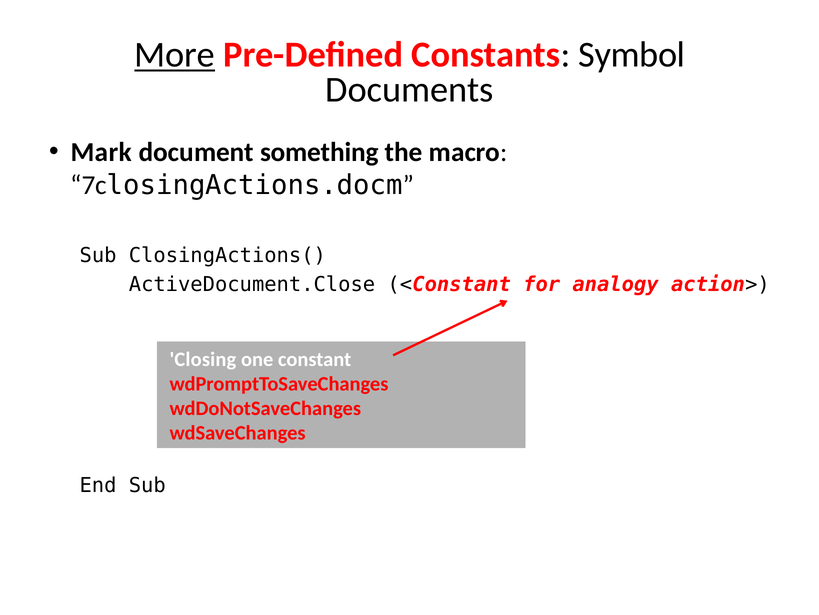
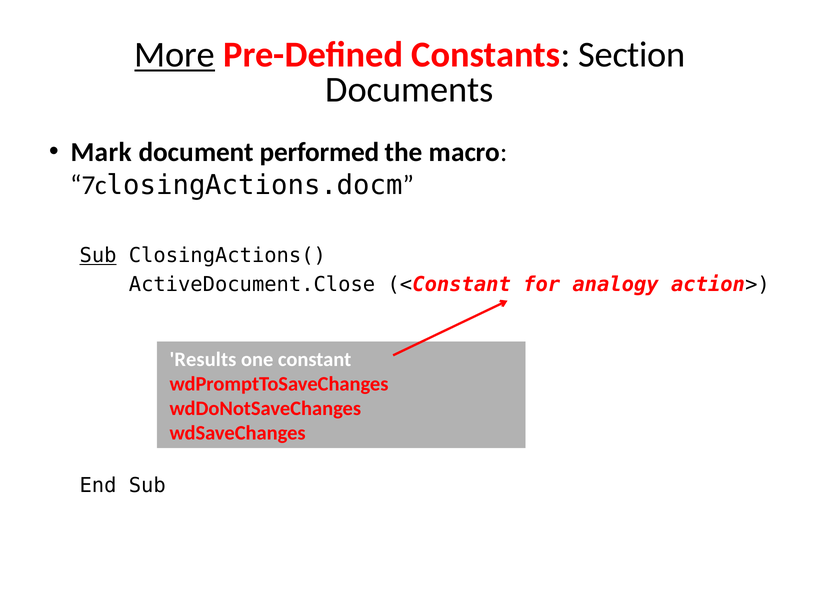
Symbol: Symbol -> Section (632, 55)
something: something -> performed (319, 152)
Sub underline: none -> present (98, 255)
Closing: Closing -> Results (203, 359)
